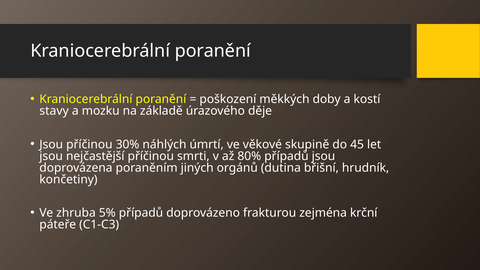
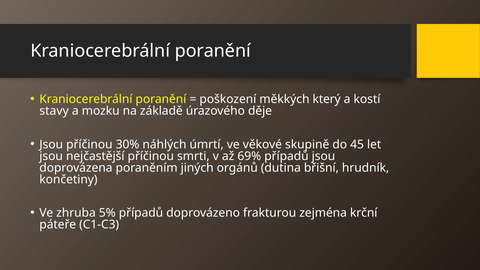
doby: doby -> který (327, 99)
80%: 80% -> 69% (249, 156)
